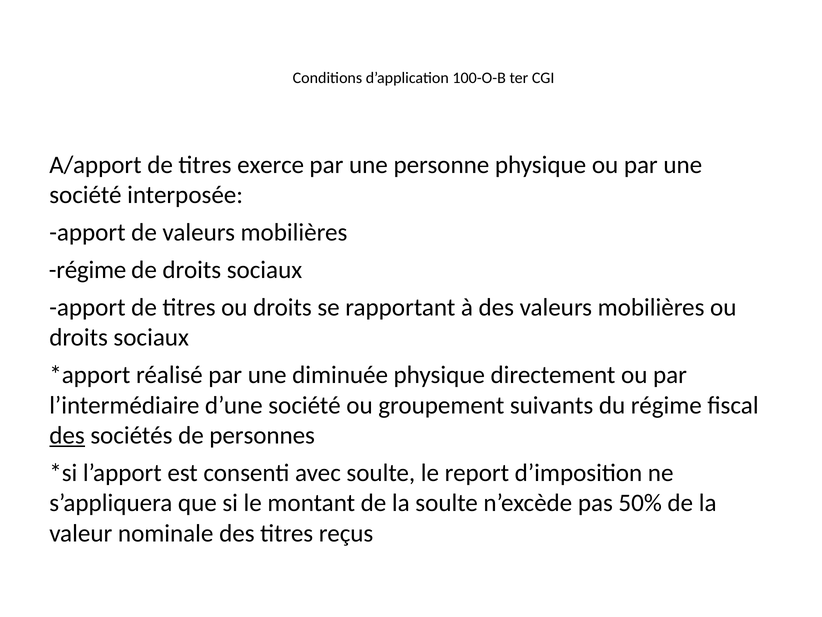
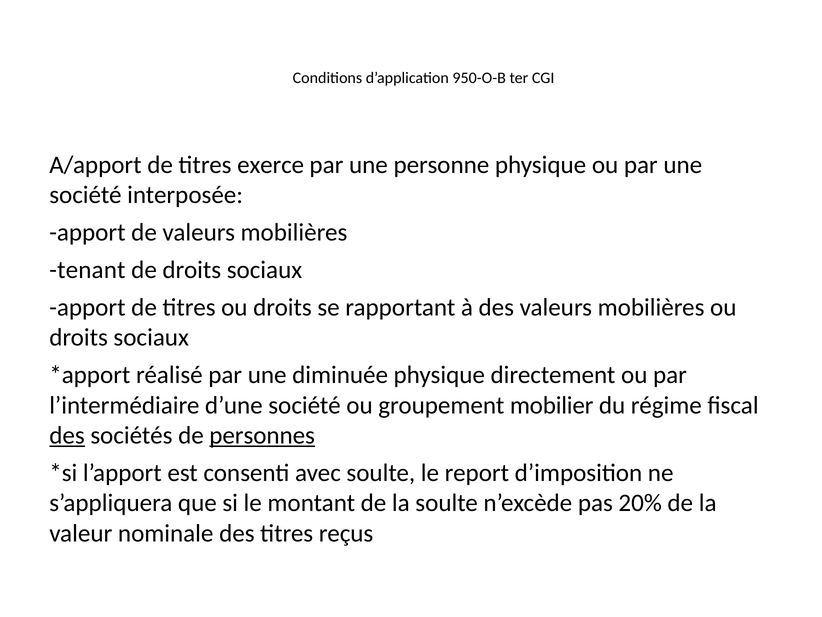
100-O-B: 100-O-B -> 950-O-B (479, 78)
régime: régime -> tenant (87, 270)
suivants: suivants -> mobilier (552, 405)
personnes underline: none -> present (262, 435)
50%: 50% -> 20% (640, 503)
